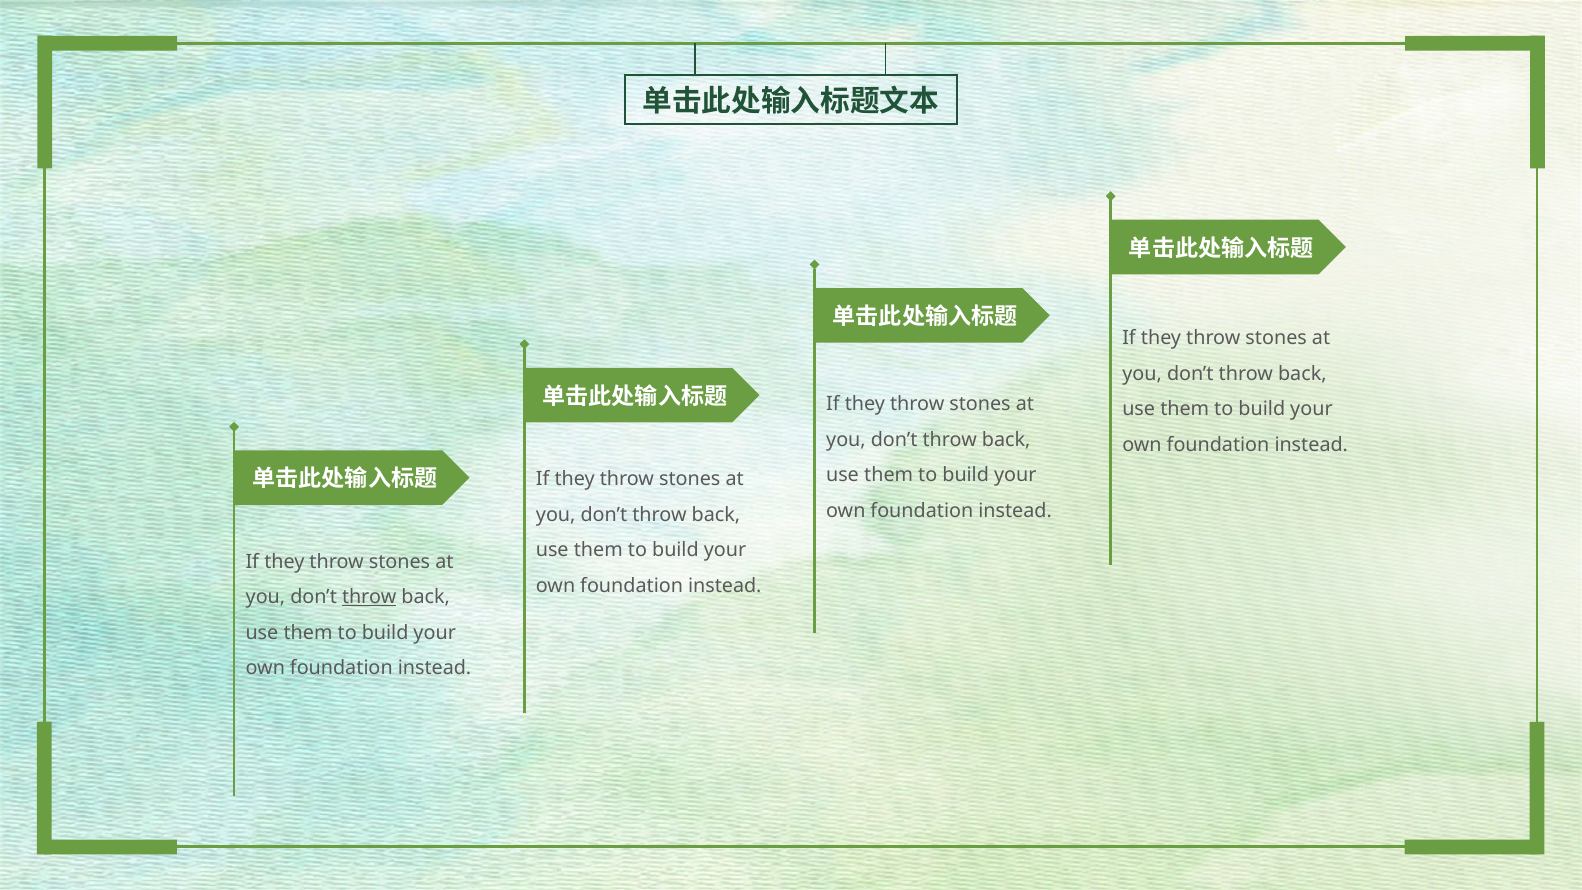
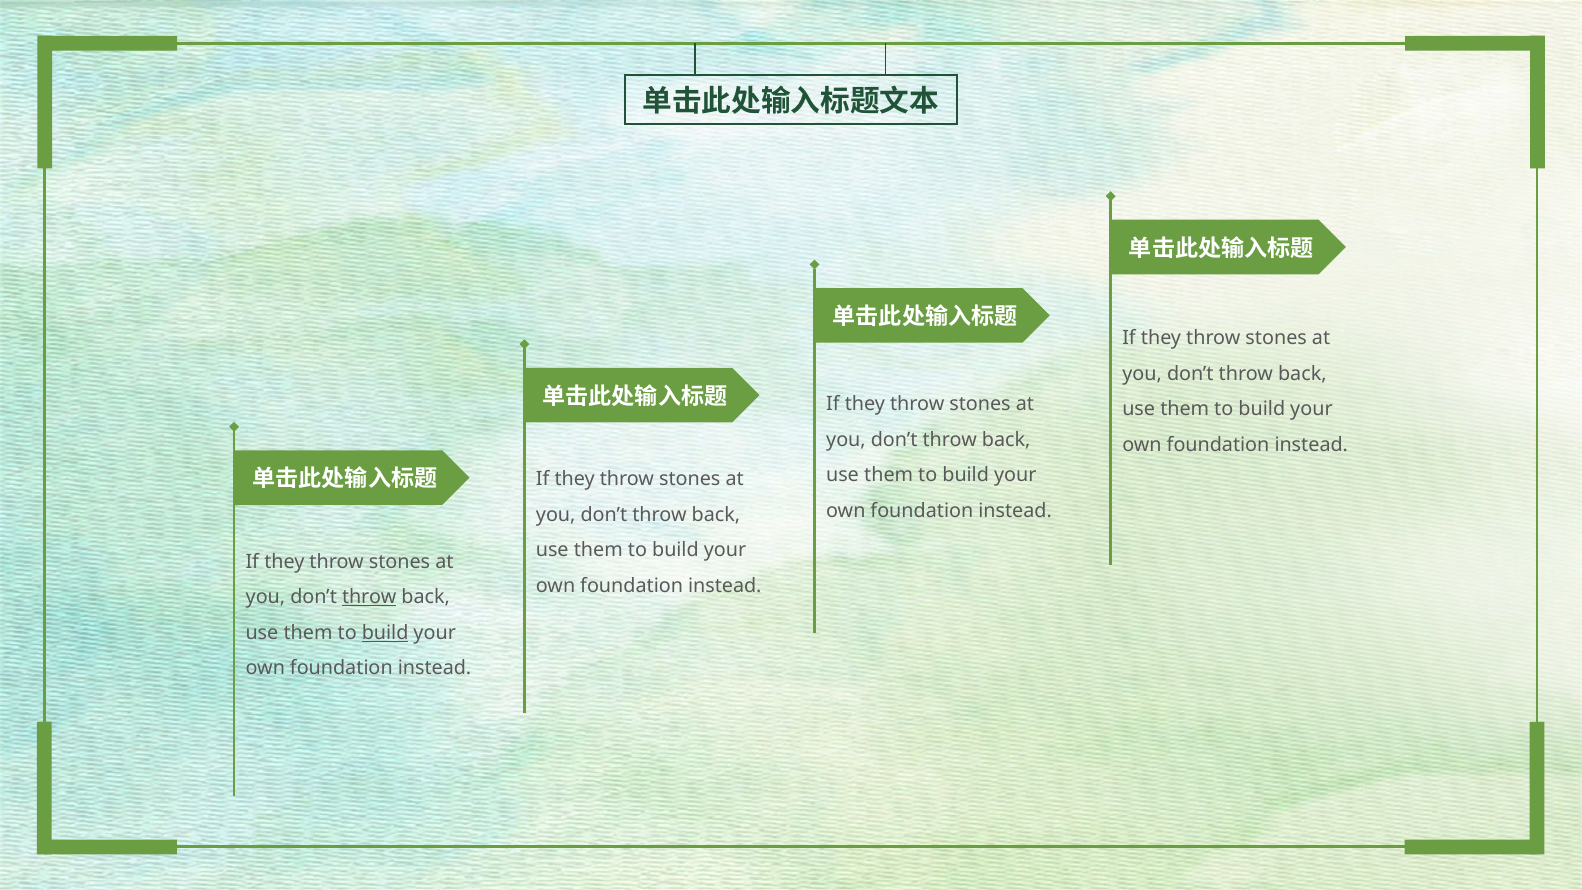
build underline: none -> present (385, 633)
